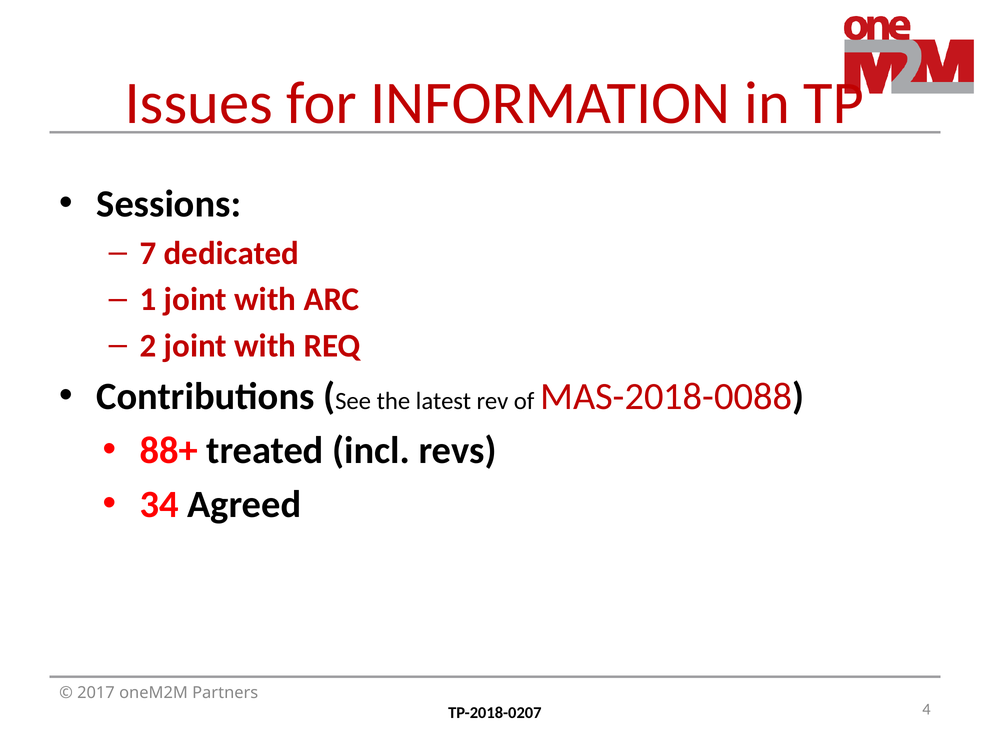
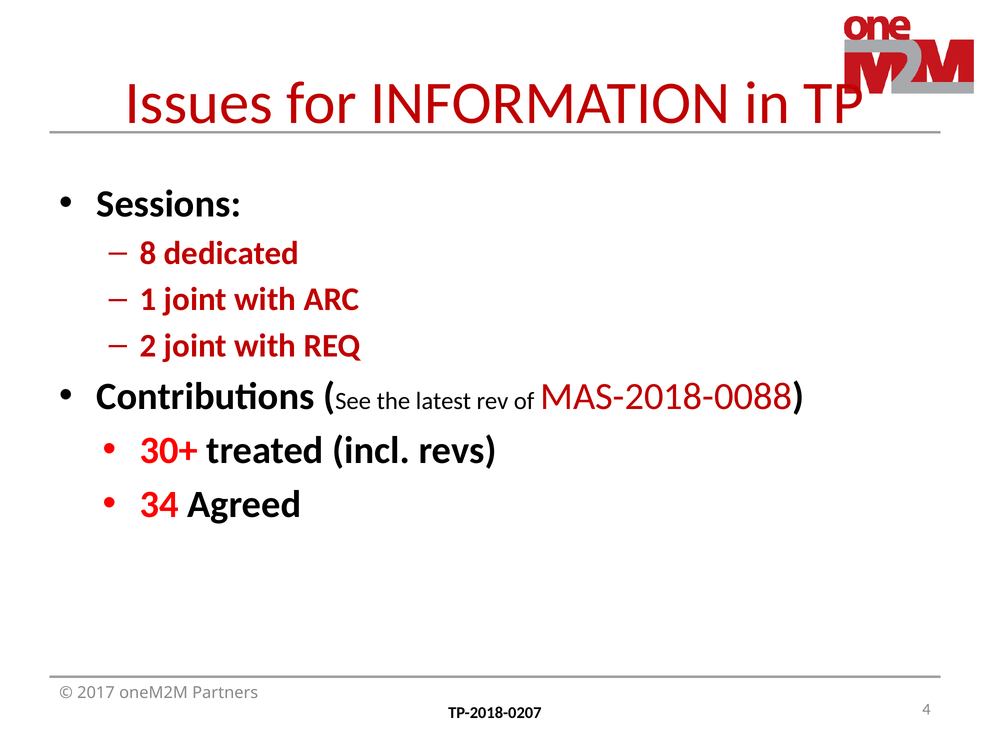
7: 7 -> 8 (148, 253)
88+: 88+ -> 30+ (169, 450)
